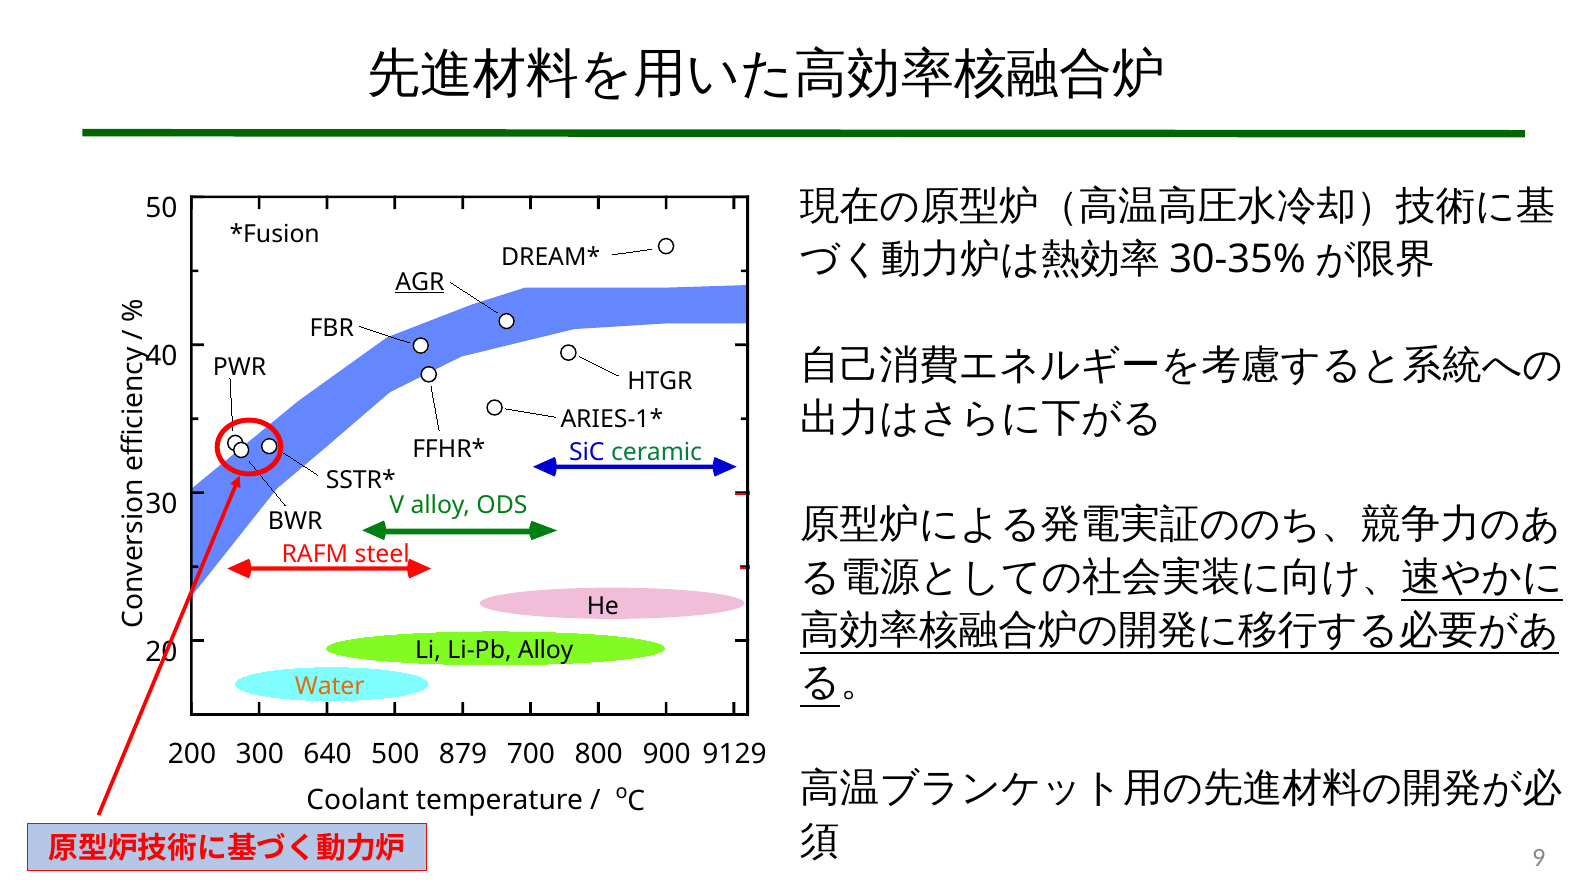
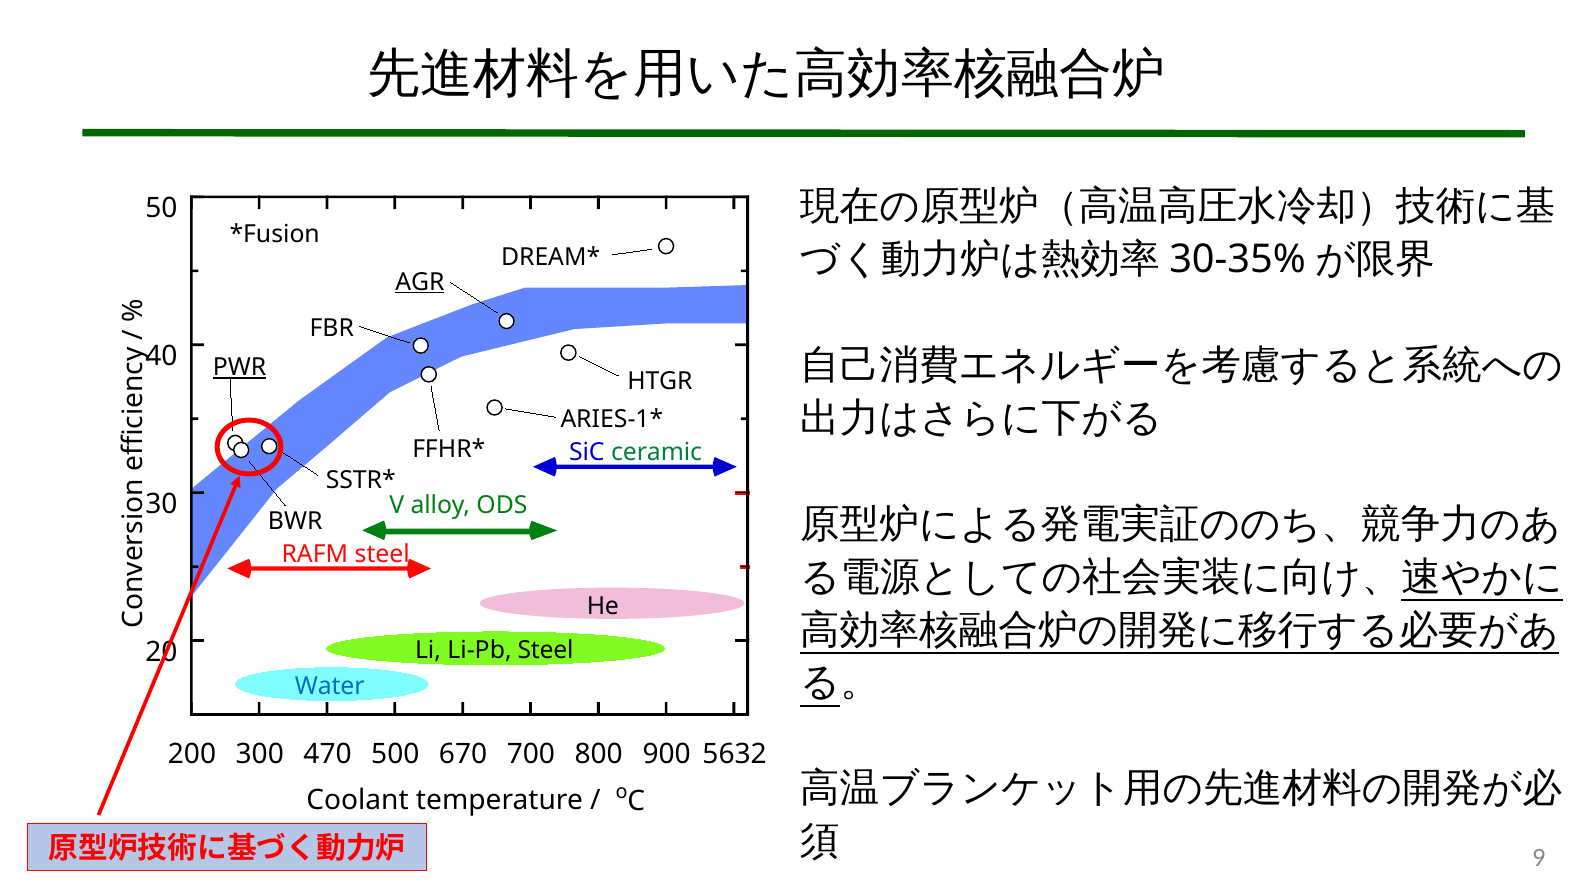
PWR underline: none -> present (240, 367)
Li-Pb Alloy: Alloy -> Steel (546, 650)
Water colour: orange -> blue (330, 686)
640: 640 -> 470 (328, 754)
879: 879 -> 670 (463, 754)
9129: 9129 -> 5632 (735, 754)
